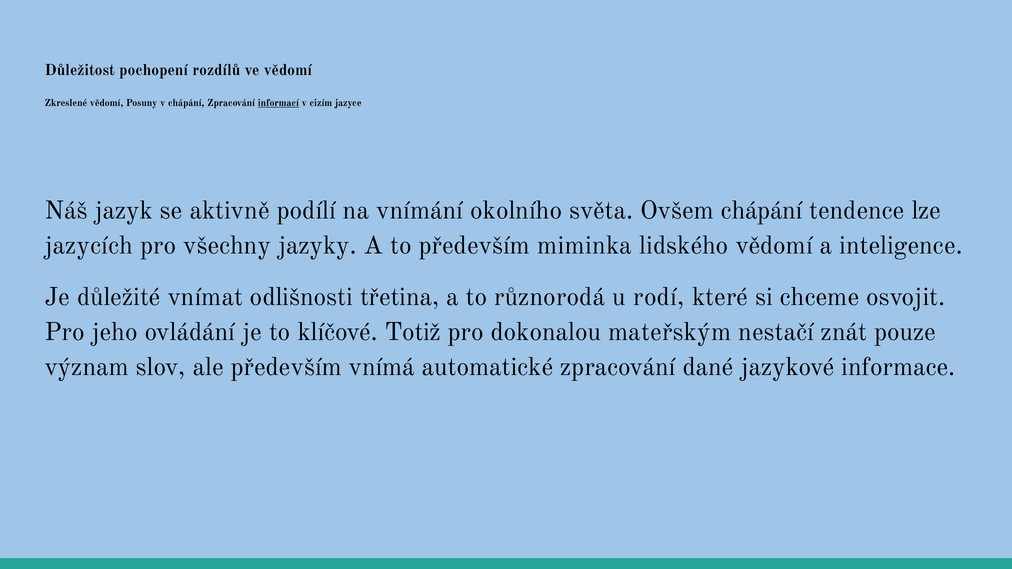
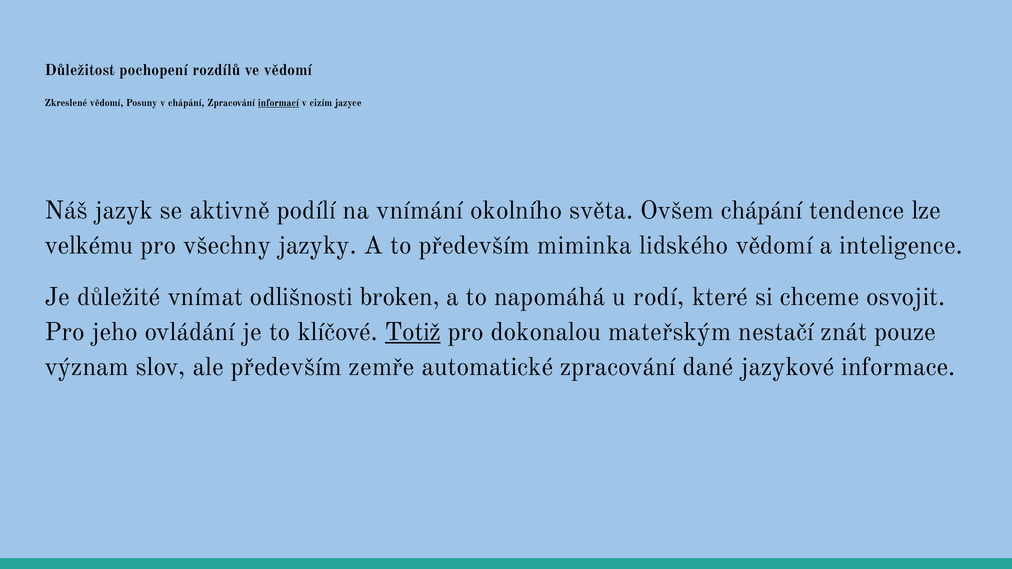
jazycích: jazycích -> velkému (89, 246)
třetina: třetina -> broken (400, 297)
různorodá: různorodá -> napomáhá (550, 297)
Totiž underline: none -> present (413, 332)
vnímá: vnímá -> zemře (382, 367)
